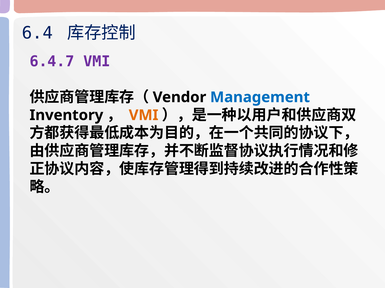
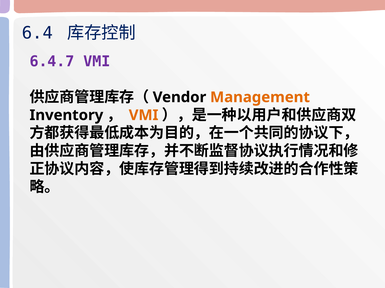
Management colour: blue -> orange (260, 97)
